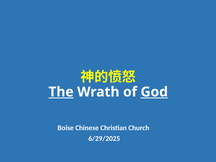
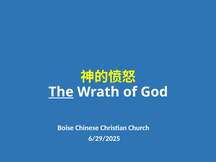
God underline: present -> none (154, 92)
